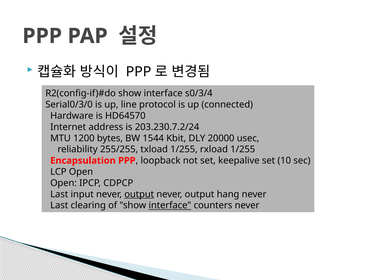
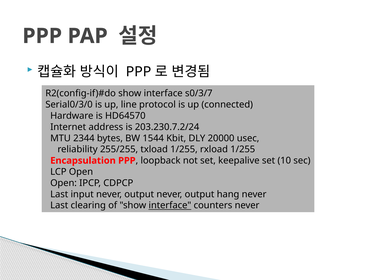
s0/3/4: s0/3/4 -> s0/3/7 (199, 94)
1200: 1200 -> 2344 (84, 138)
output underline: present -> none (139, 195)
